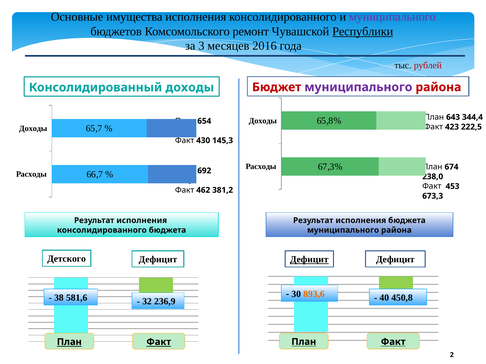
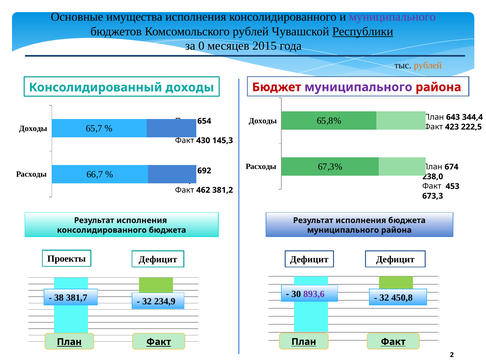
Комсомольского ремонт: ремонт -> рублей (251, 31)
3: 3 -> 0 (201, 46)
2016: 2016 -> 2015 (265, 46)
рублей colour: red -> orange (428, 65)
Детского: Детского -> Проекты (67, 259)
Дефицит underline: present -> none (309, 260)
893,6 colour: orange -> purple (314, 294)
40: 40 -> 32 (384, 298)
581,6: 581,6 -> 381,7 (77, 298)
236,9: 236,9 -> 234,9 (165, 302)
